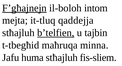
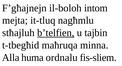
F’għajnejn underline: present -> none (24, 8)
qaddejja: qaddejja -> nagħmlu (76, 20)
Jafu: Jafu -> Alla (11, 57)
huma stħajluh: stħajluh -> ordnalu (62, 57)
